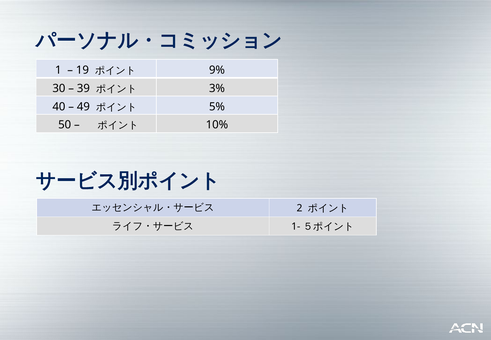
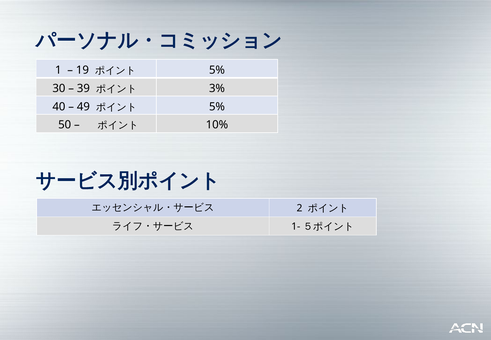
9%: 9% -> 5% (217, 70)
